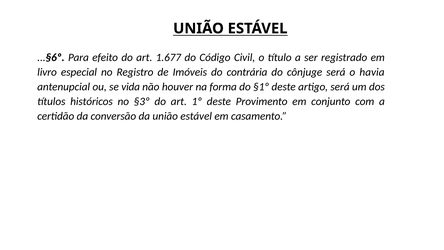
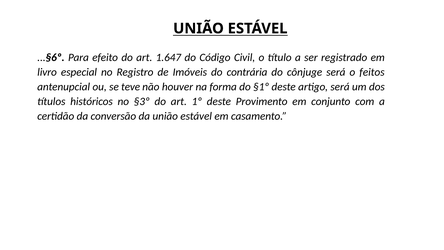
1.677: 1.677 -> 1.647 (168, 57)
havia: havia -> feitos (372, 72)
vida: vida -> teve (131, 87)
